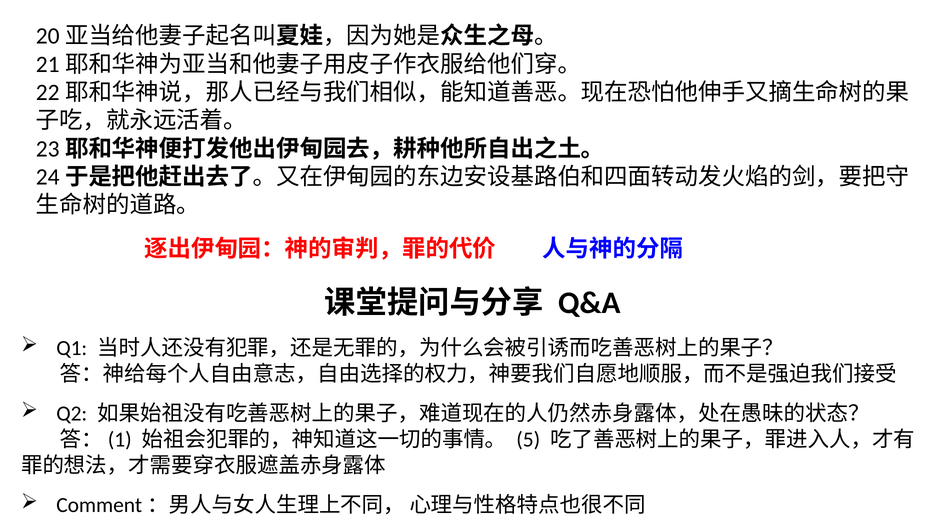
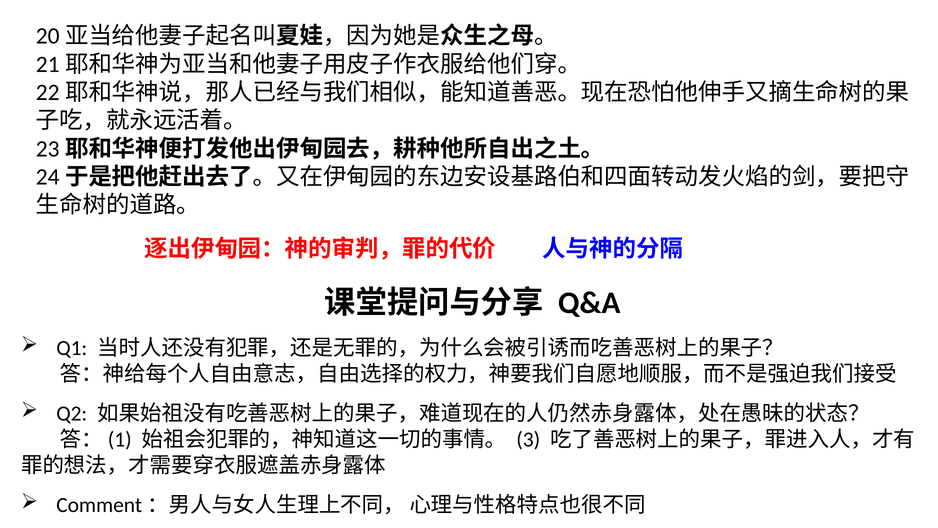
5: 5 -> 3 (528, 439)
